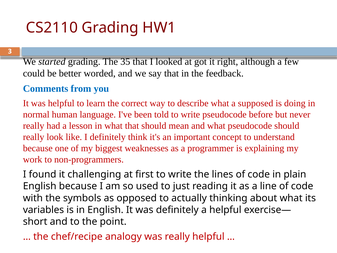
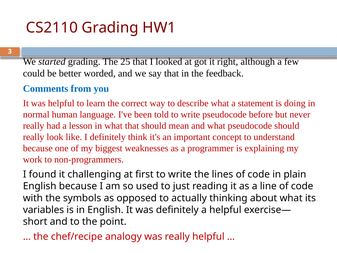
35: 35 -> 25 (125, 62)
supposed: supposed -> statement (256, 103)
